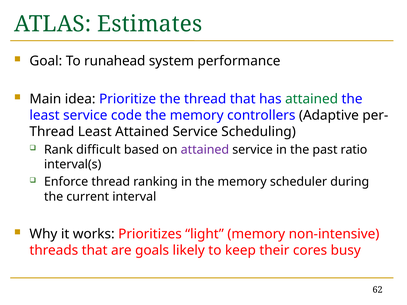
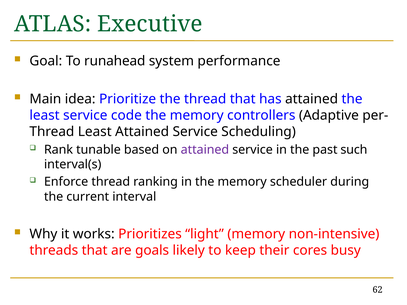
Estimates: Estimates -> Executive (150, 24)
attained colour: green -> black (312, 99)
difficult: difficult -> tunable (98, 150)
ratio: ratio -> such (354, 150)
